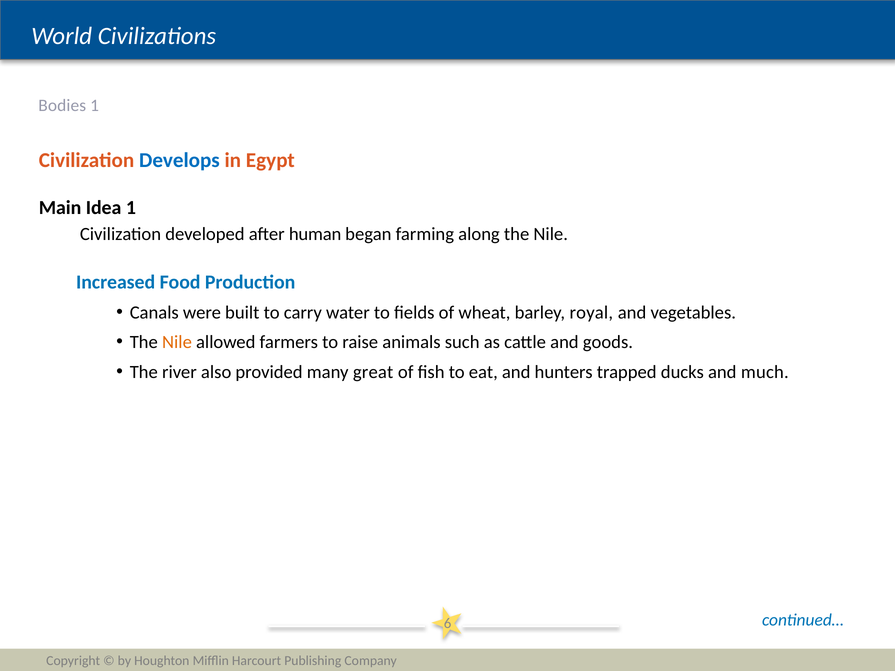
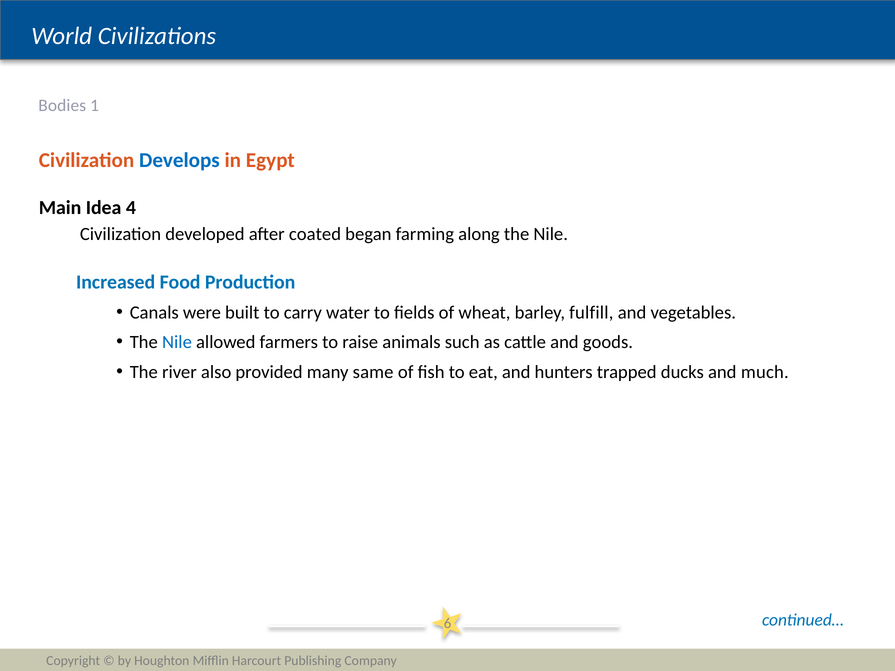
Idea 1: 1 -> 4 (131, 208)
human: human -> coated (315, 234)
royal: royal -> fulfill (591, 313)
Nile colour: orange -> blue (177, 342)
great: great -> same (373, 372)
